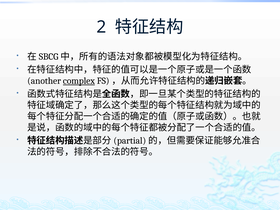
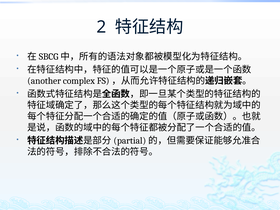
complex underline: present -> none (79, 81)
